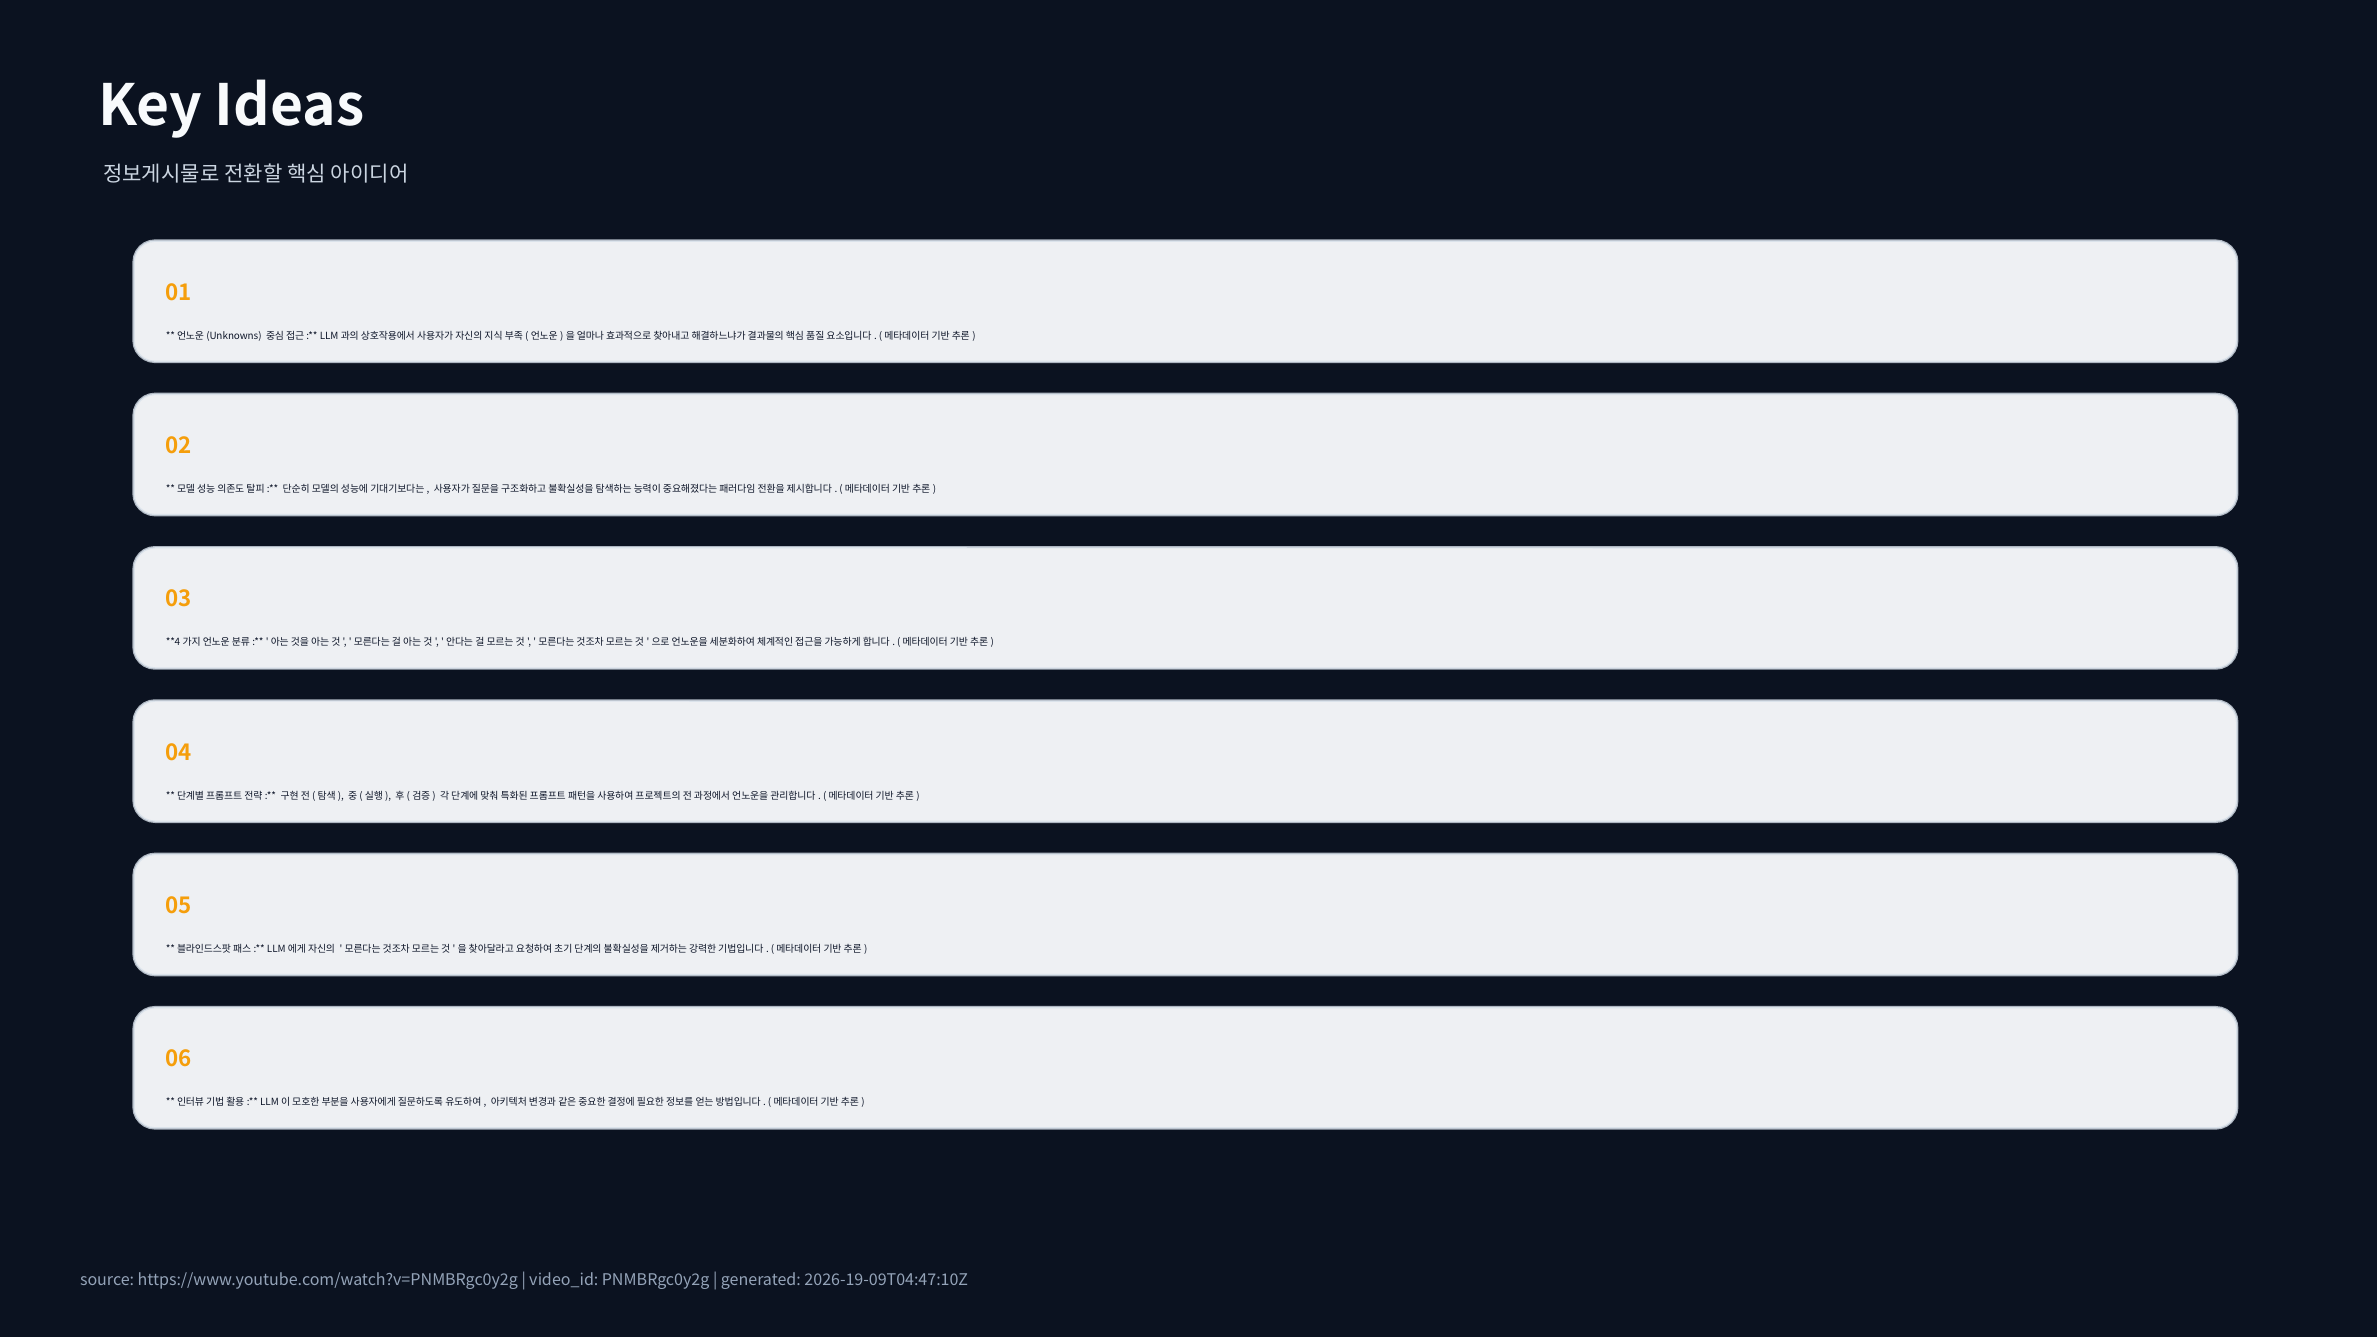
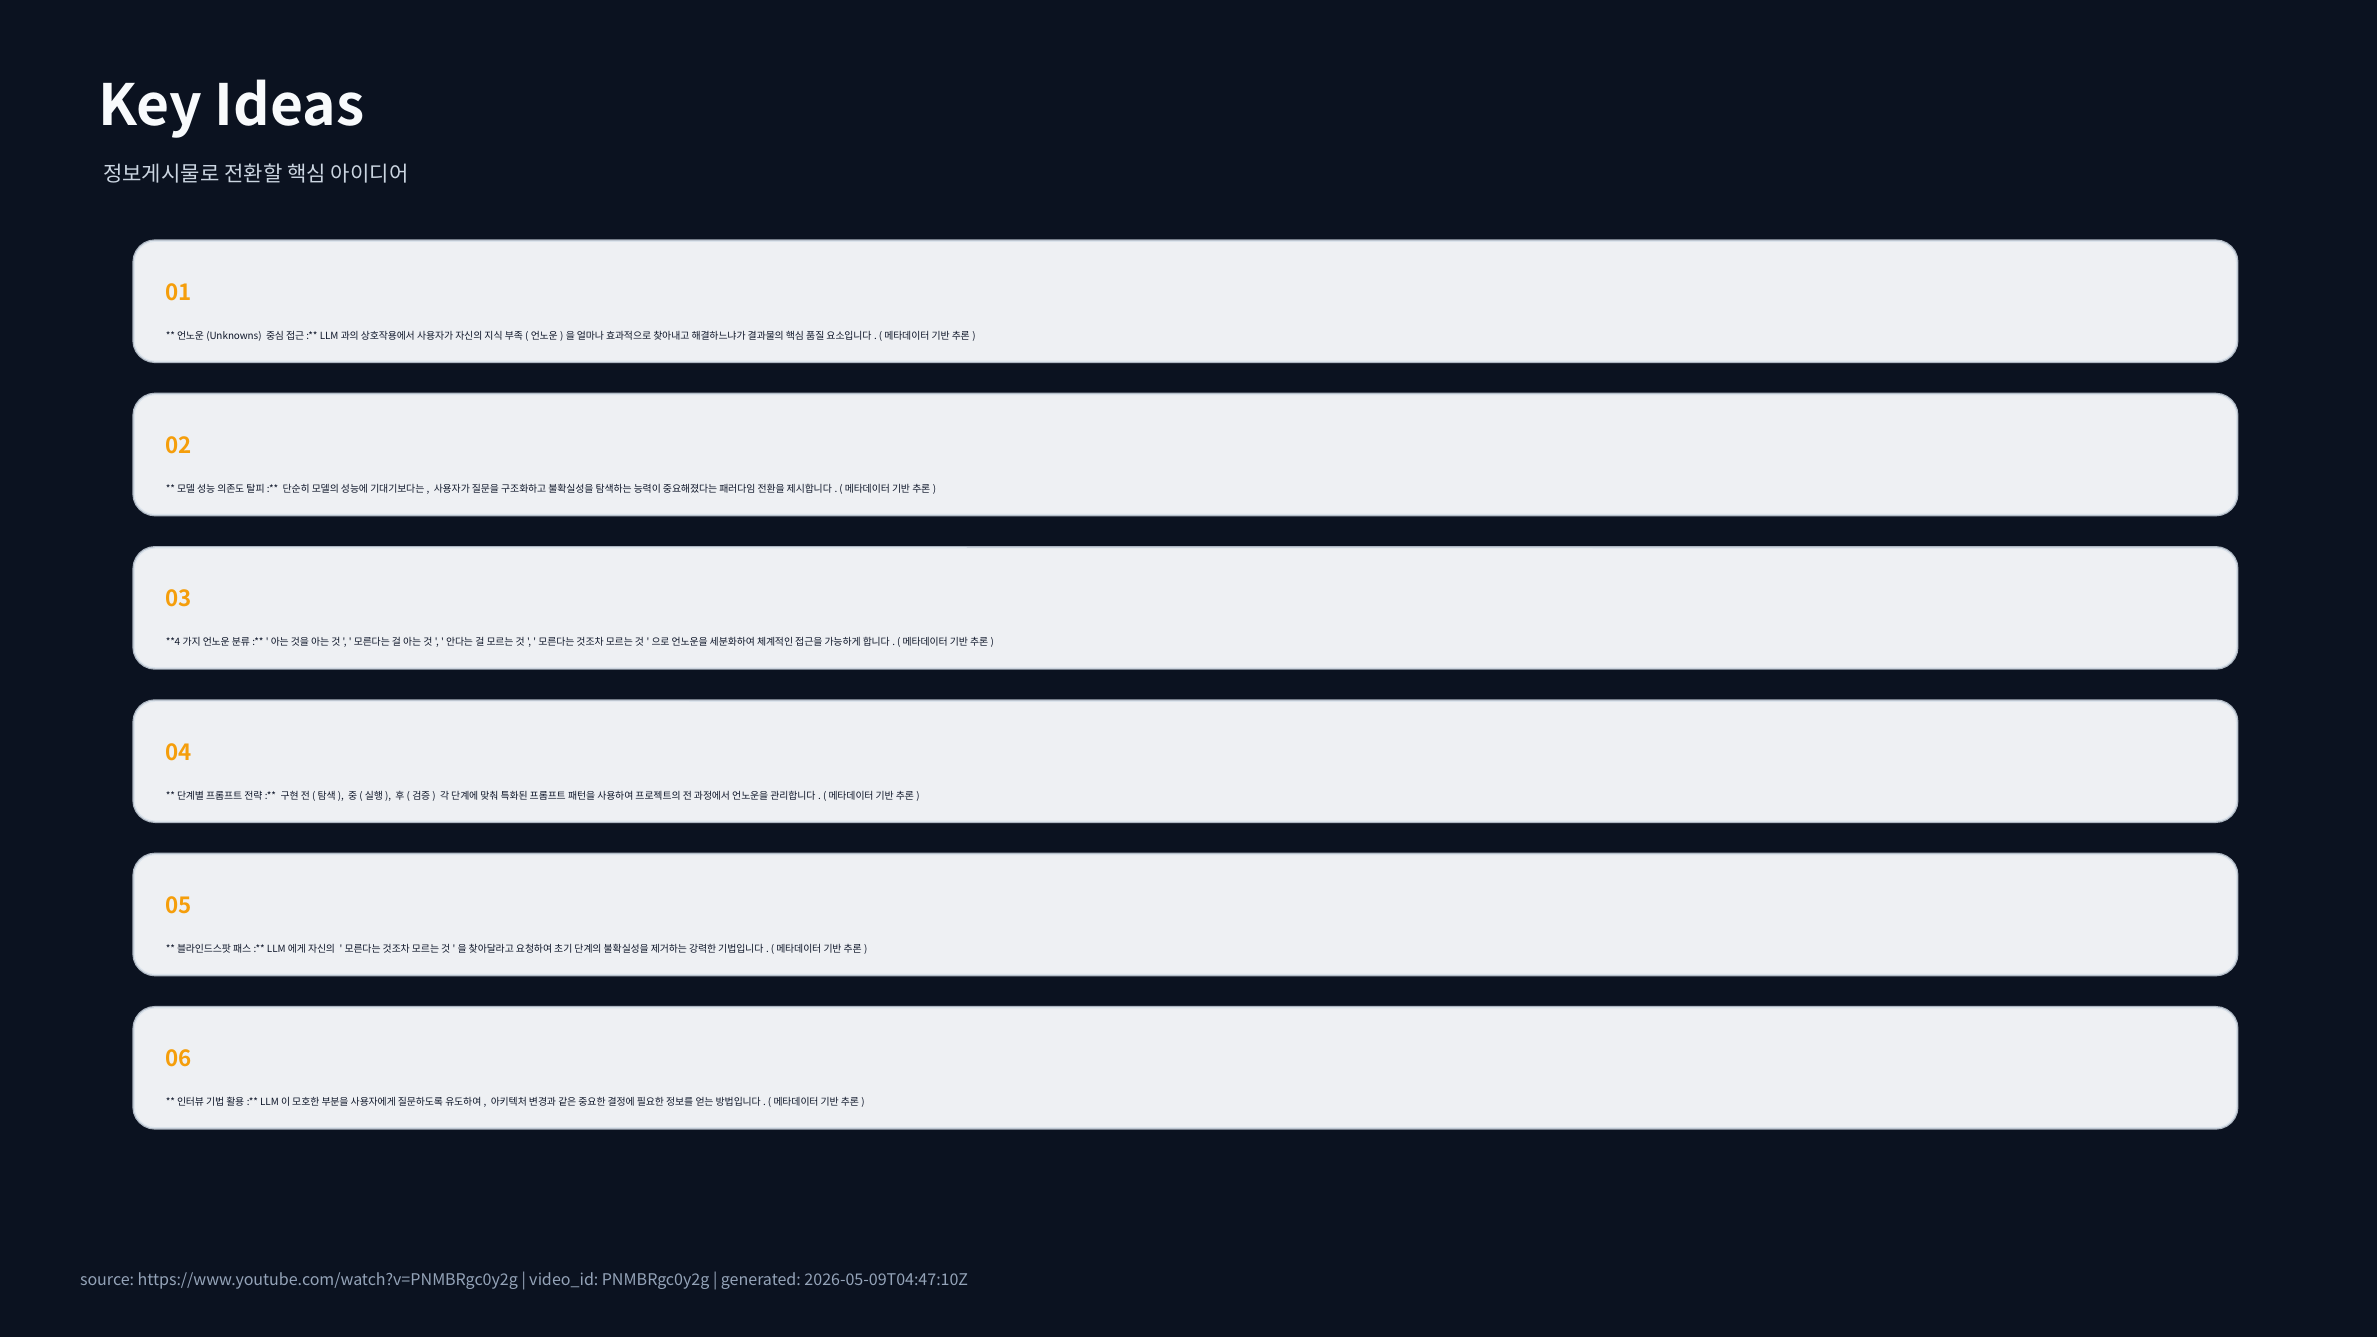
2026-19-09T04:47:10Z: 2026-19-09T04:47:10Z -> 2026-05-09T04:47:10Z (886, 1280)
